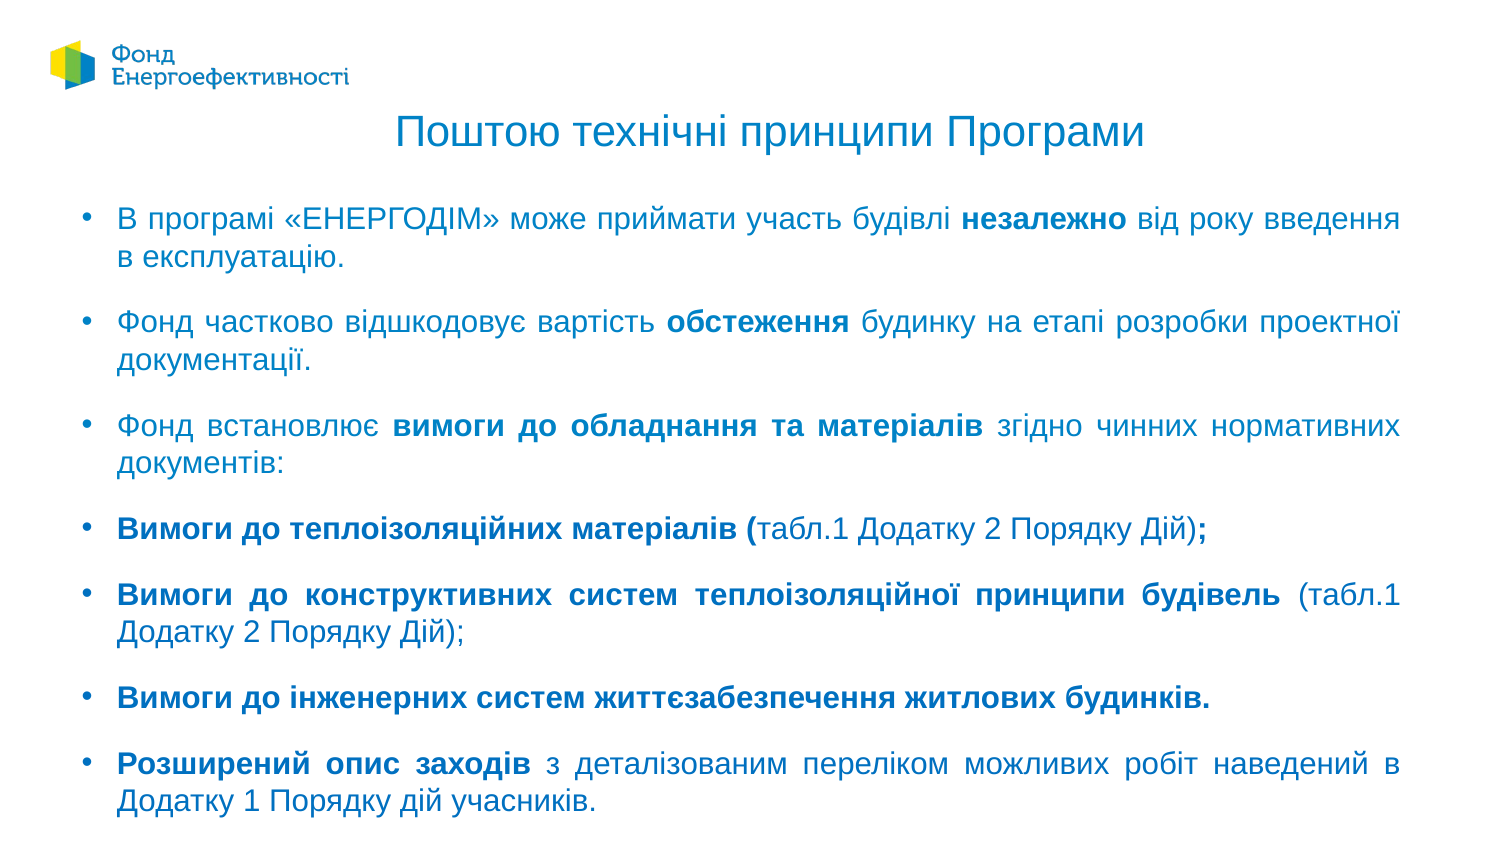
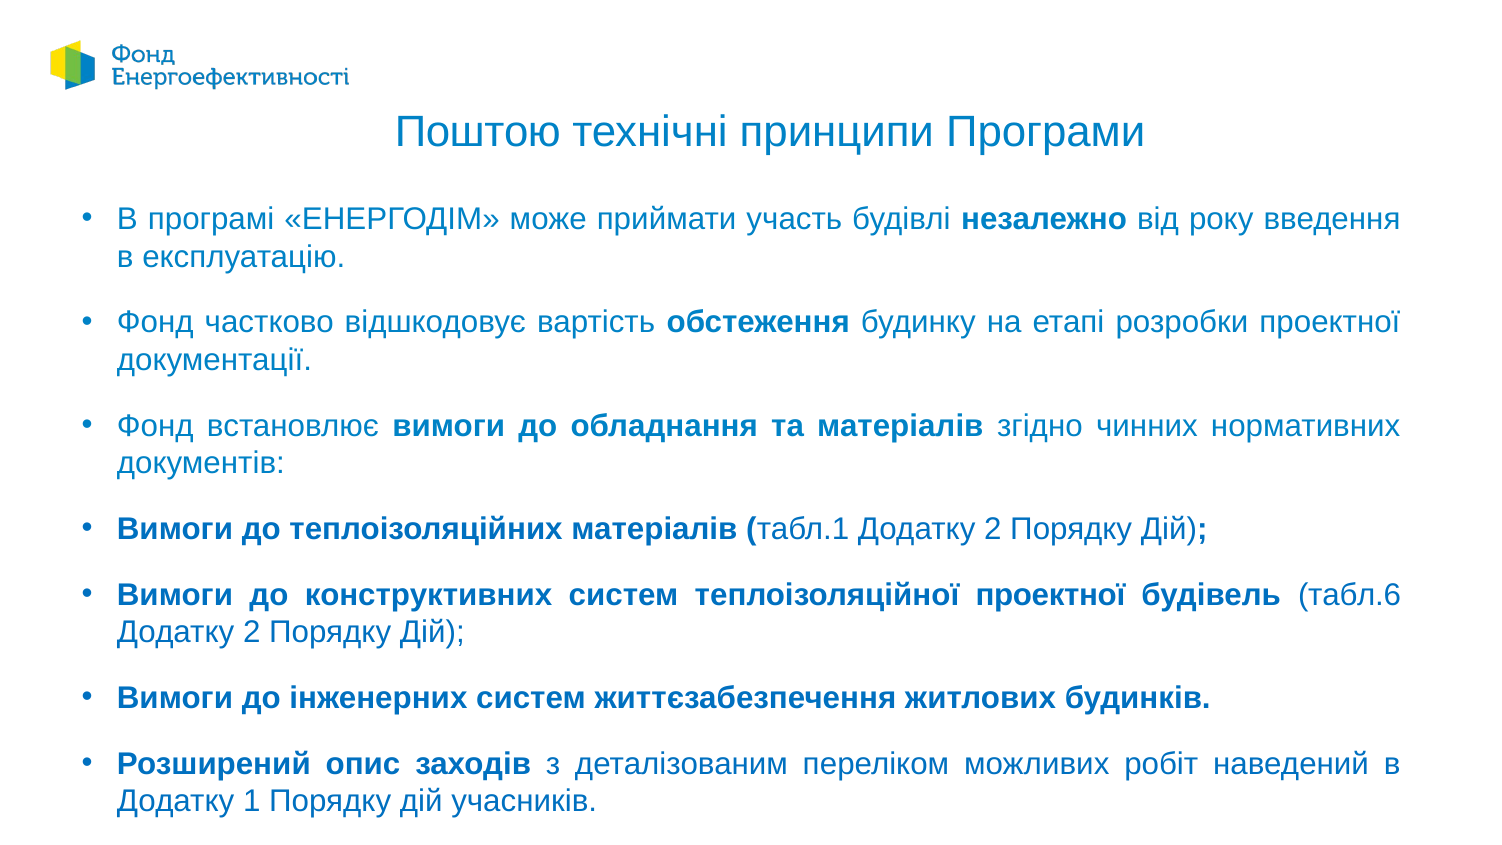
теплоізоляційної принципи: принципи -> проектної (1050, 595)
будівель табл.1: табл.1 -> табл.6 (1350, 595)
